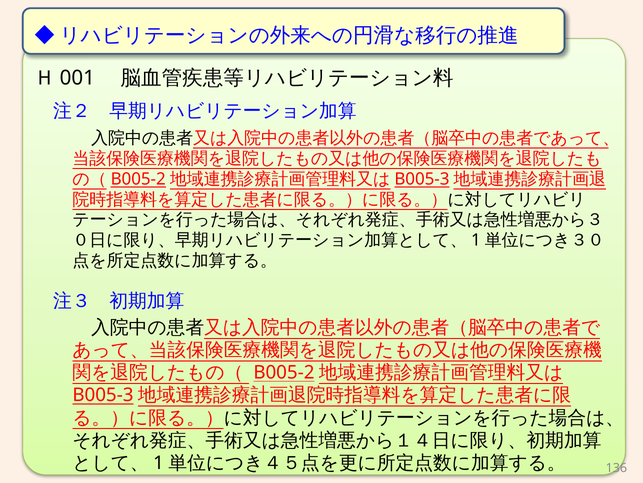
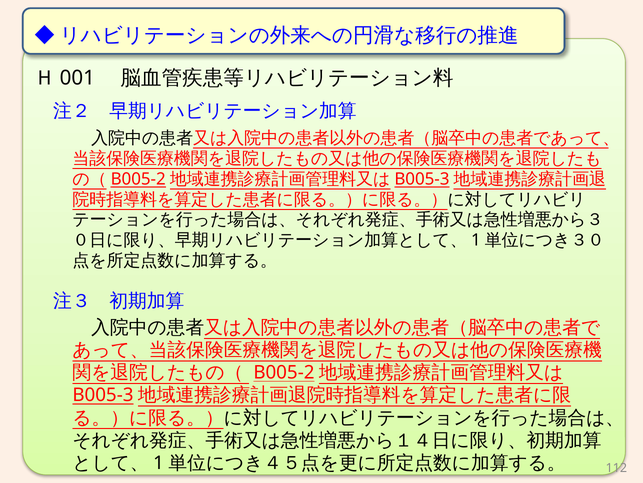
136: 136 -> 112 (616, 467)
